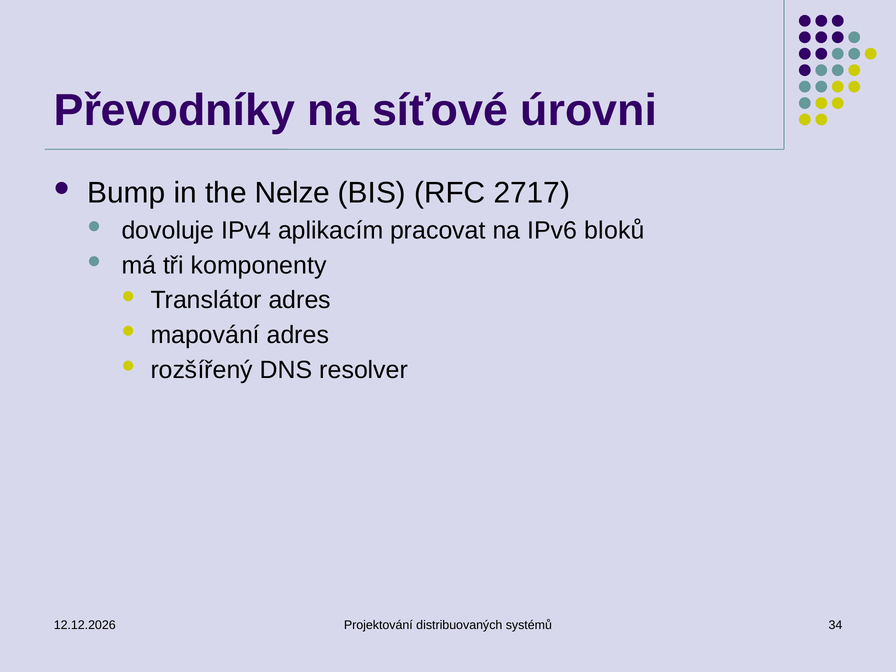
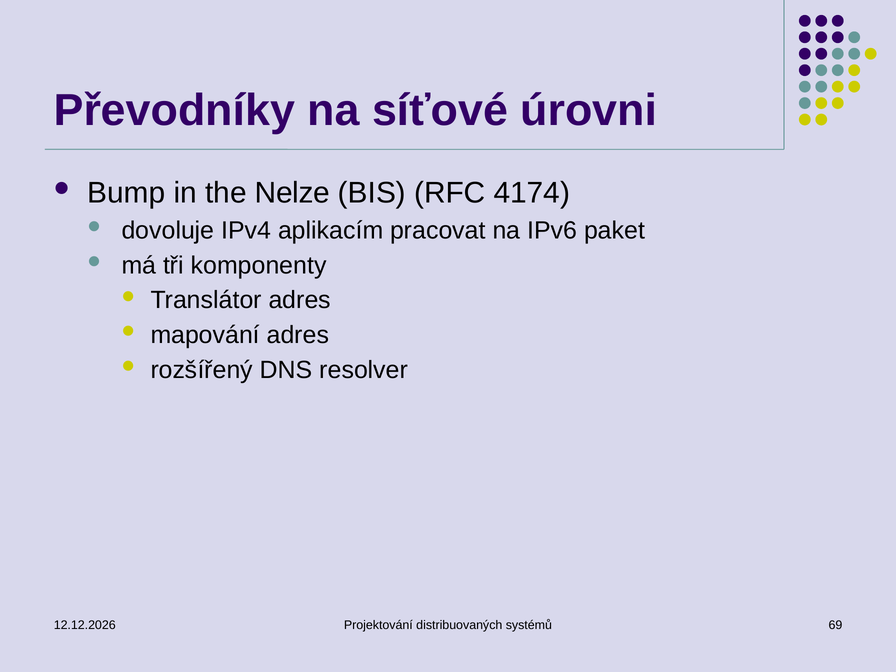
2717: 2717 -> 4174 (532, 193)
bloků: bloků -> paket (615, 230)
34: 34 -> 69 (835, 625)
